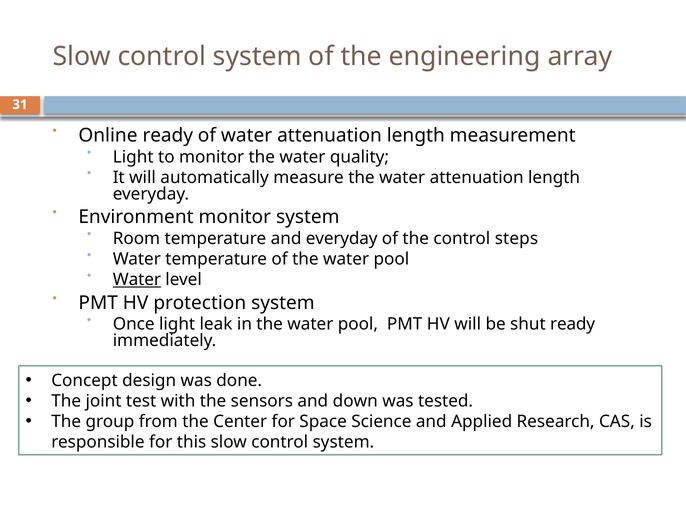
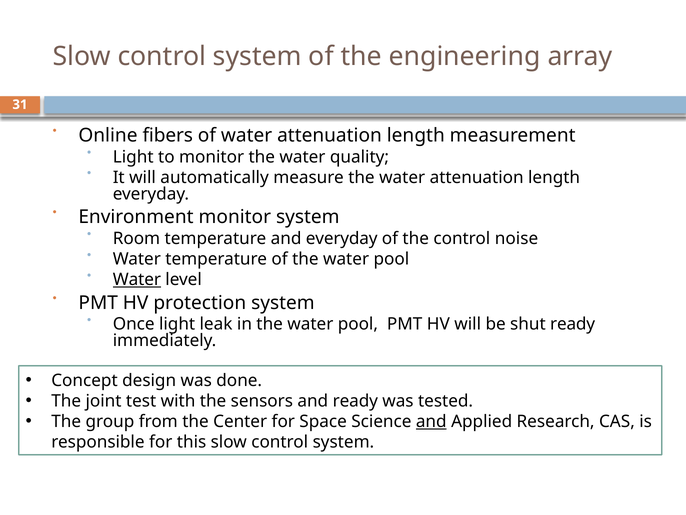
Online ready: ready -> fibers (168, 135)
steps: steps -> noise (516, 238)
and down: down -> ready (355, 401)
and underline: none -> present (431, 421)
